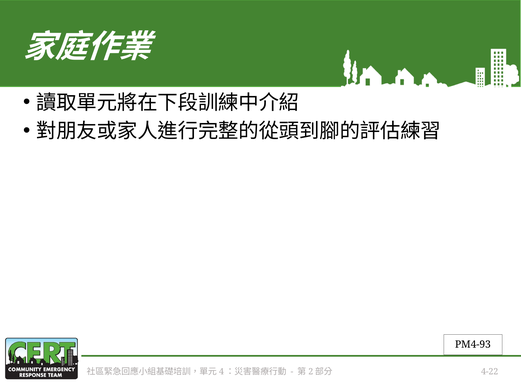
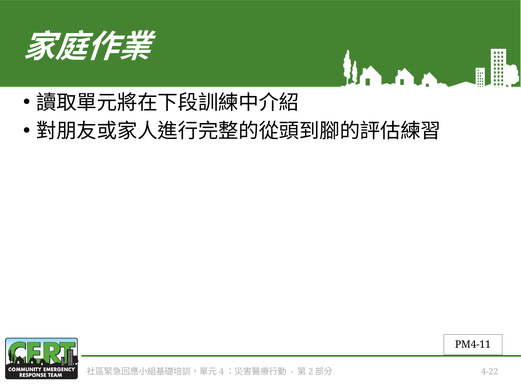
PM4-93: PM4-93 -> PM4-11 (473, 345)
